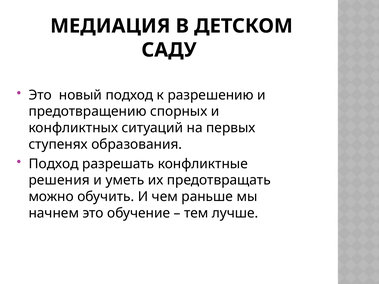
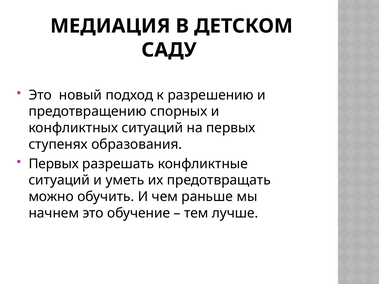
Подход: Подход -> Первых (54, 164)
решения: решения -> ситуаций (59, 180)
